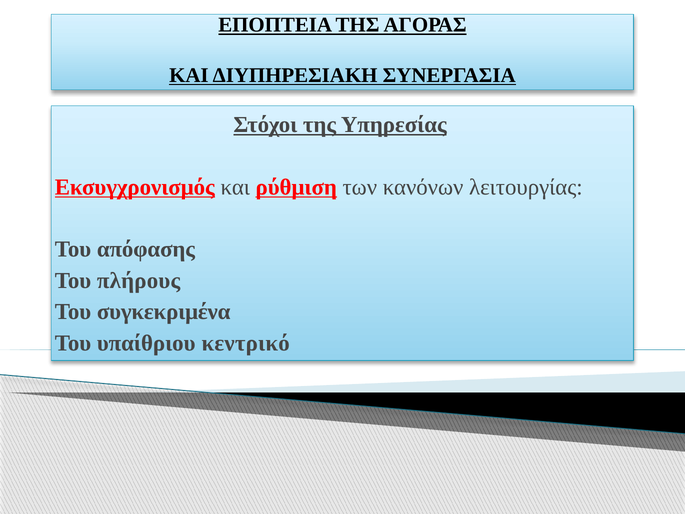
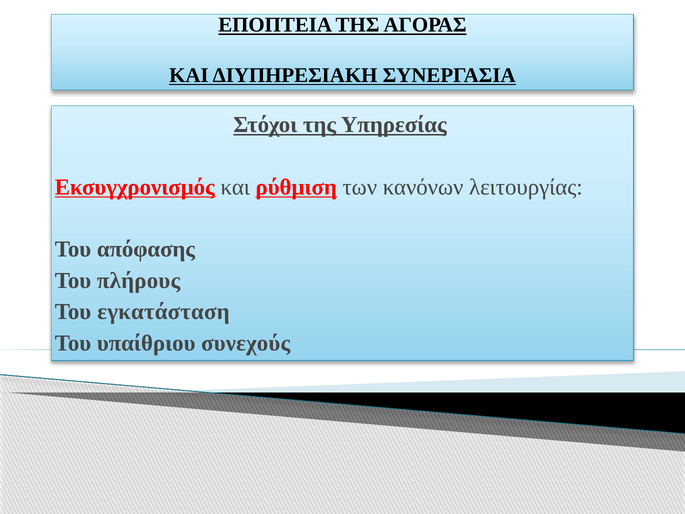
συγκεκριμένα: συγκεκριμένα -> εγκατάσταση (163, 312)
κεντρικό: κεντρικό -> συνεχούς (246, 343)
